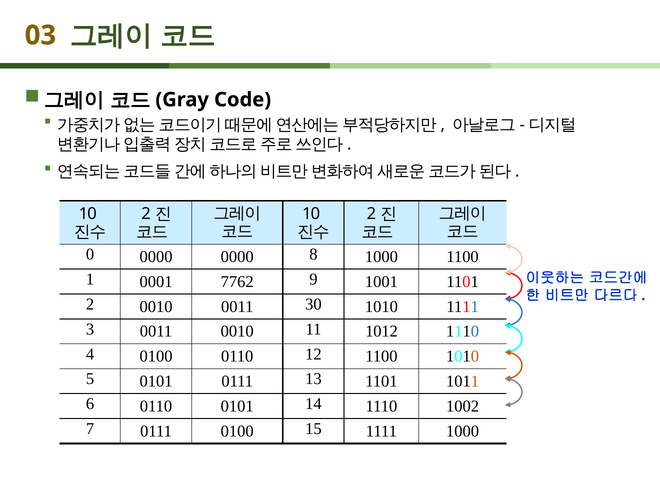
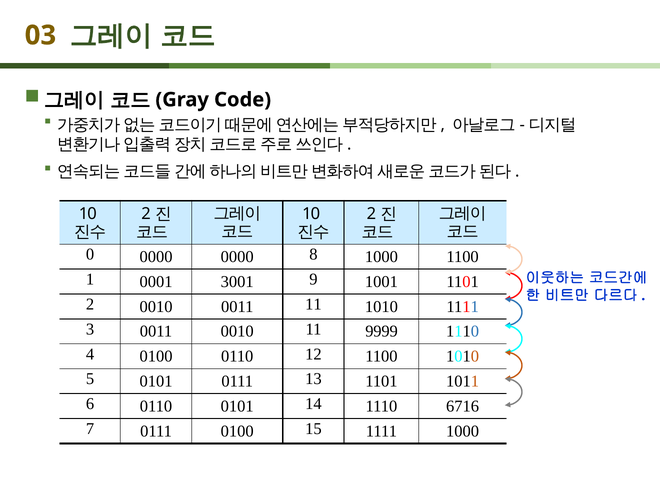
7762: 7762 -> 3001 (237, 282)
0011 30: 30 -> 11 (313, 304)
1012: 1012 -> 9999 (382, 331)
1002: 1002 -> 6716 (463, 406)
